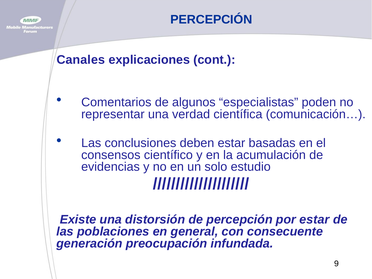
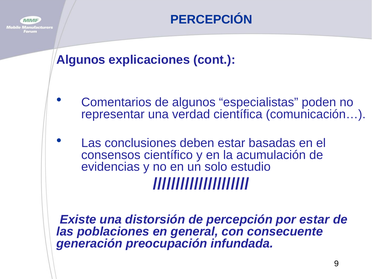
Canales: Canales -> Algunos (81, 60)
